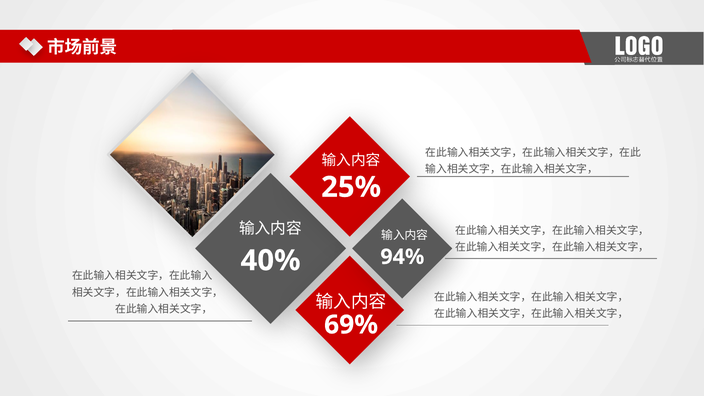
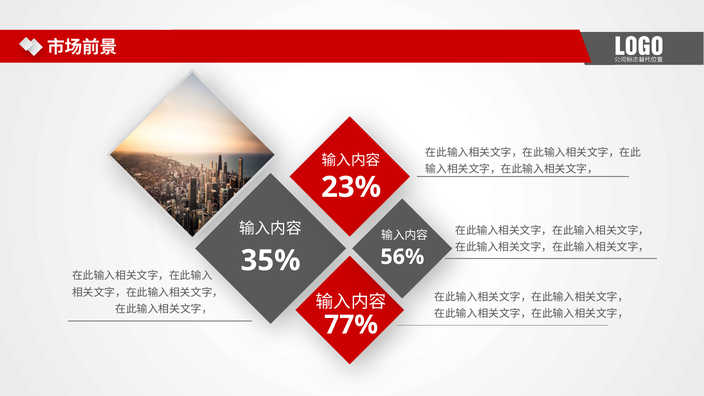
25%: 25% -> 23% (351, 187)
94%: 94% -> 56% (402, 257)
40%: 40% -> 35% (271, 261)
69%: 69% -> 77% (351, 325)
